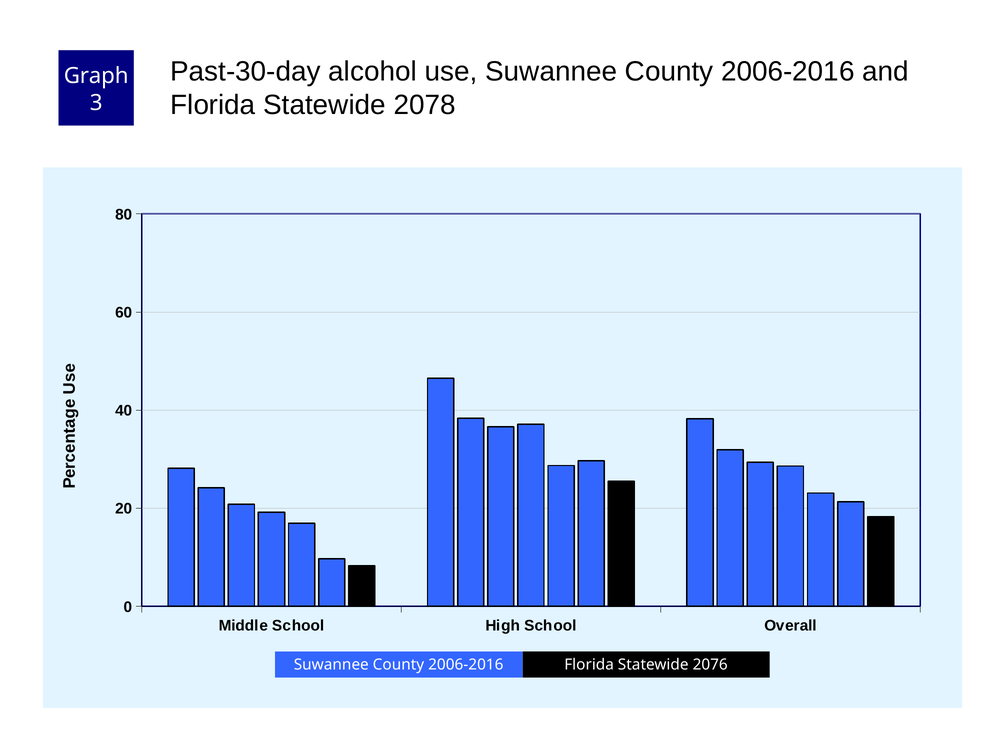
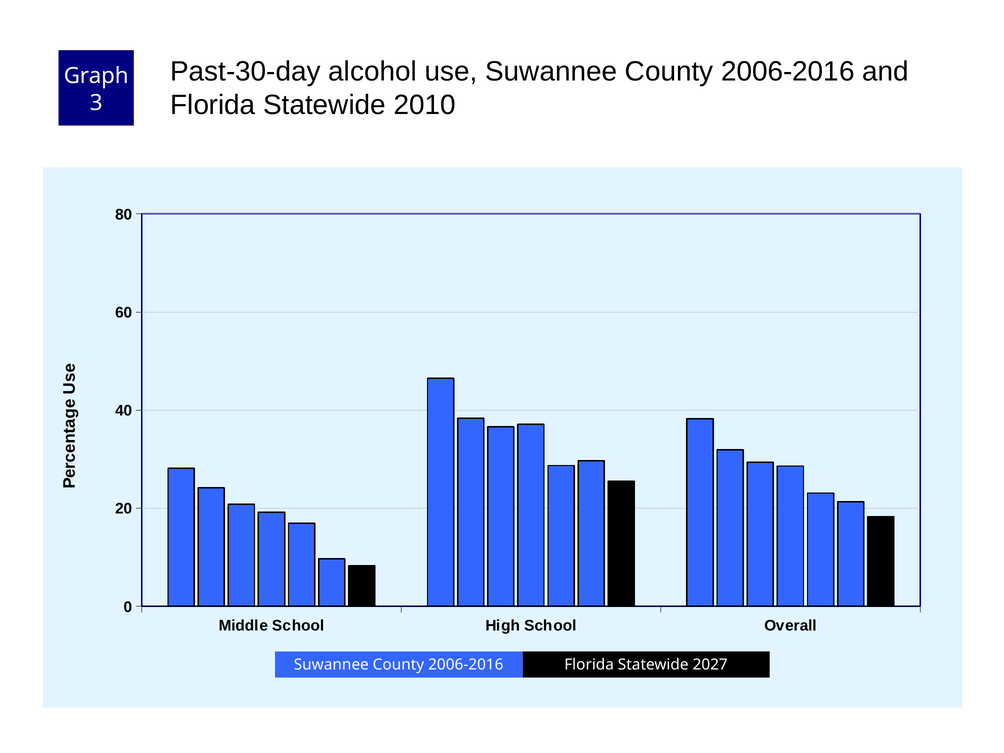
2078: 2078 -> 2010 (425, 105)
2076: 2076 -> 2027 (710, 664)
